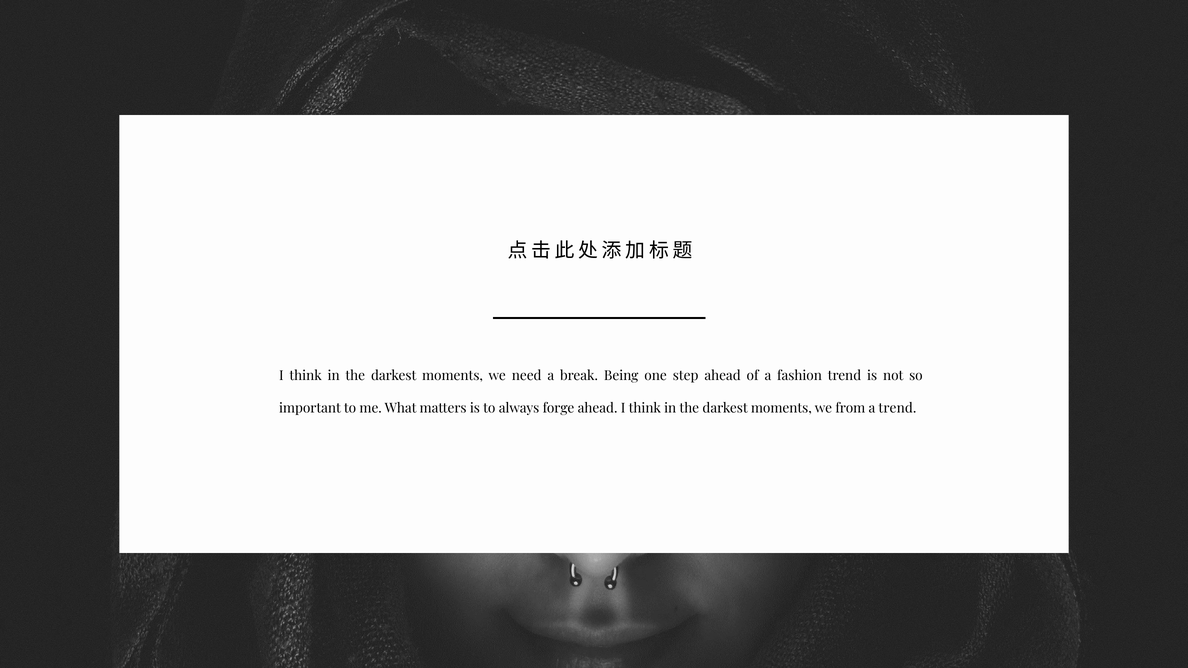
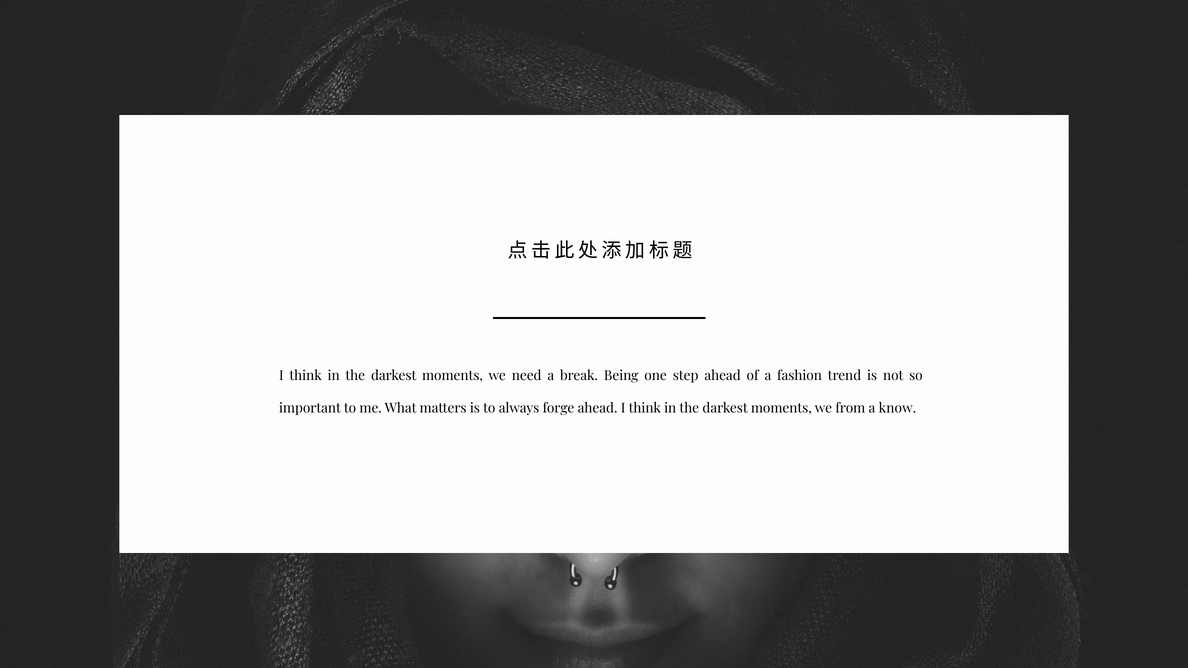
a trend: trend -> know (897, 408)
